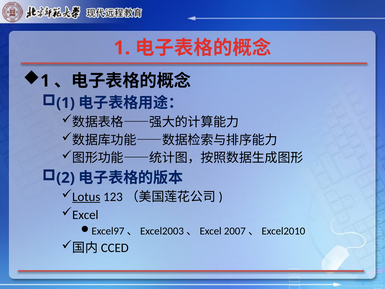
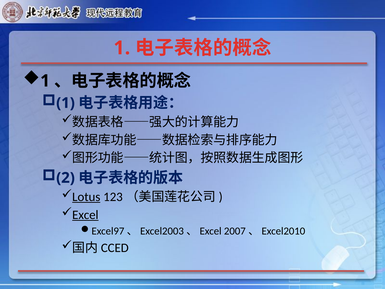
Excel underline: none -> present (85, 215)
